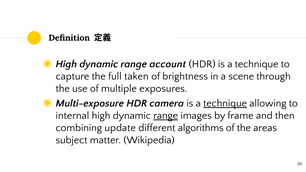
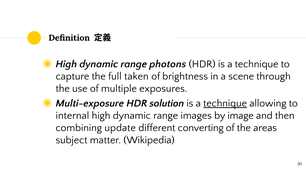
account: account -> photons (168, 64)
camera: camera -> solution (167, 103)
range underline: present -> none (166, 116)
frame: frame -> image (241, 116)
algorithms: algorithms -> converting (201, 128)
